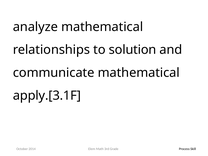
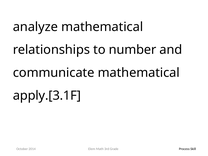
solution: solution -> number (133, 50)
